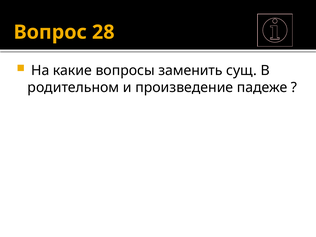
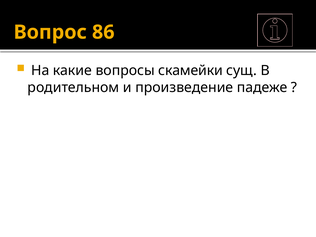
28: 28 -> 86 (103, 32)
заменить: заменить -> скамейки (191, 71)
